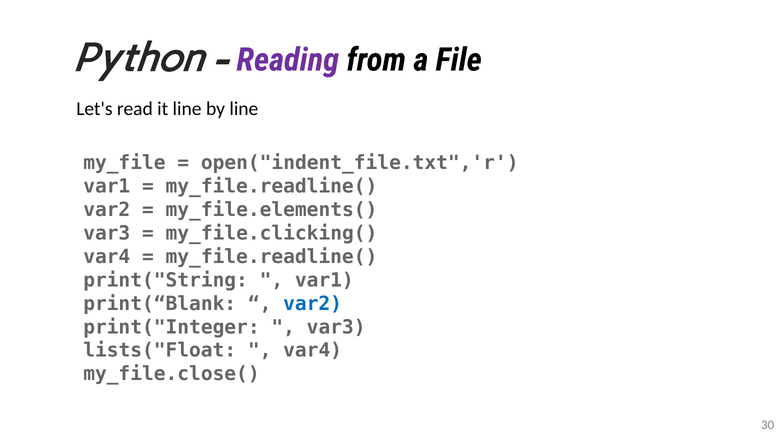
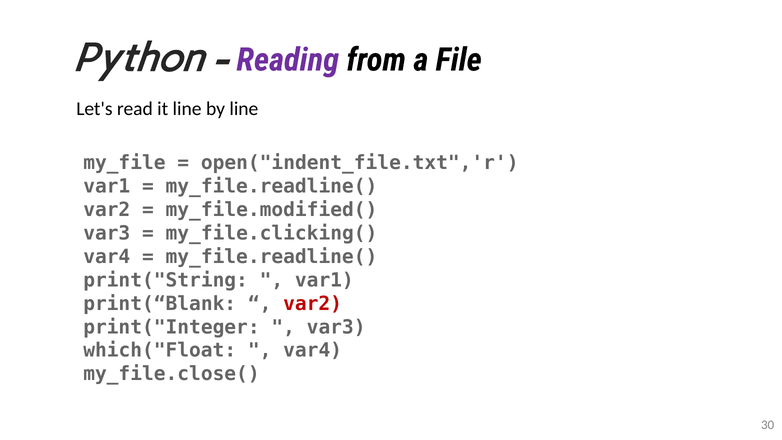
my_file.elements(: my_file.elements( -> my_file.modified( (271, 210)
var2 colour: blue -> red (313, 304)
lists("Float: lists("Float -> which("Float (160, 350)
